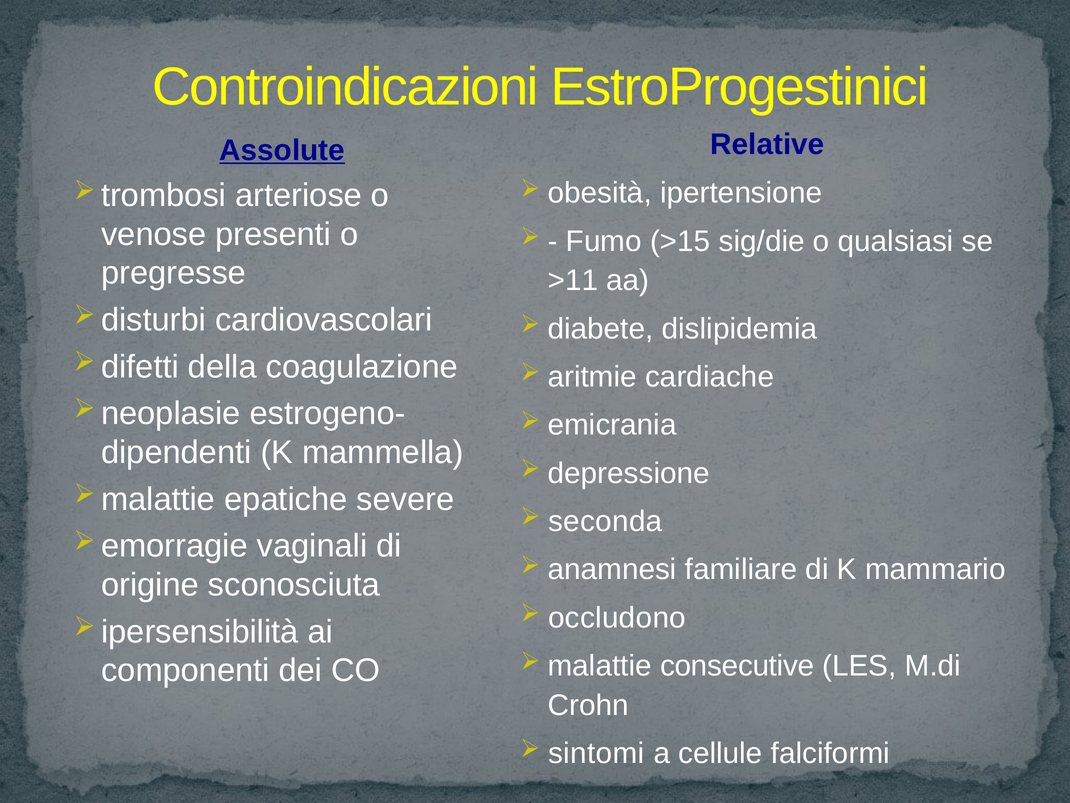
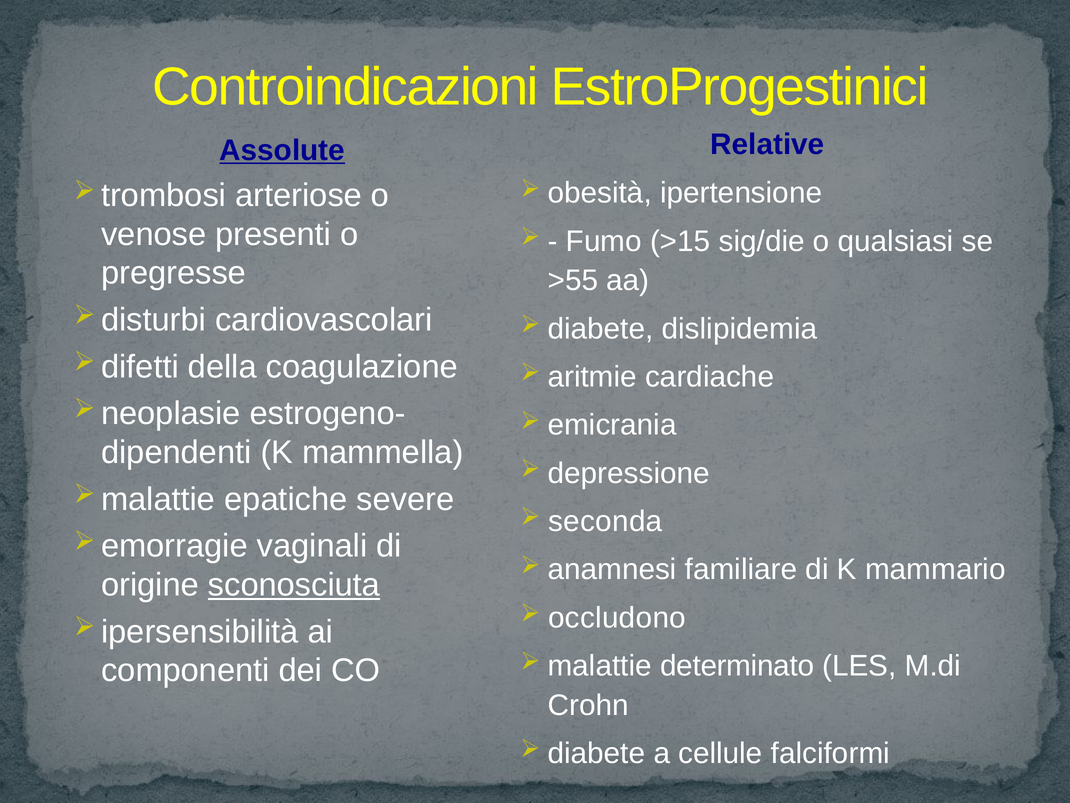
>11: >11 -> >55 (573, 280)
sconosciuta underline: none -> present (294, 585)
consecutive: consecutive -> determinato (737, 666)
sintomi: sintomi -> diabete (596, 753)
